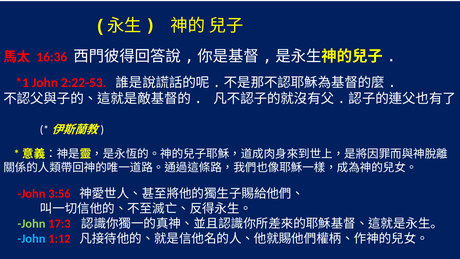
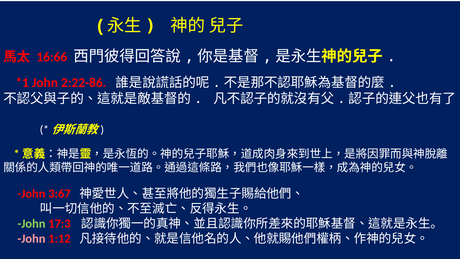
16:36: 16:36 -> 16:66 (52, 57)
2:22-53: 2:22-53 -> 2:22-86 (84, 83)
3:56: 3:56 -> 3:67 (59, 194)
John colour: light blue -> pink (31, 238)
